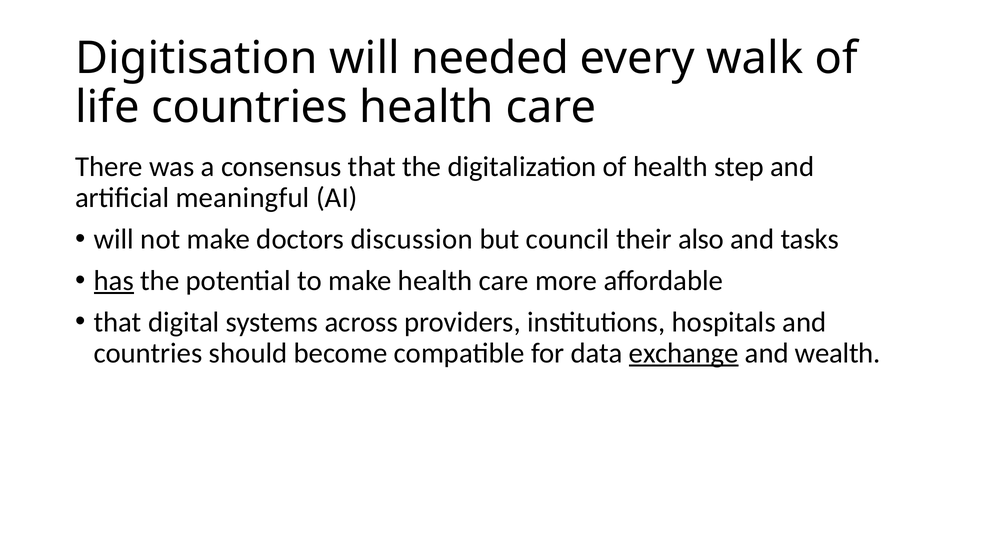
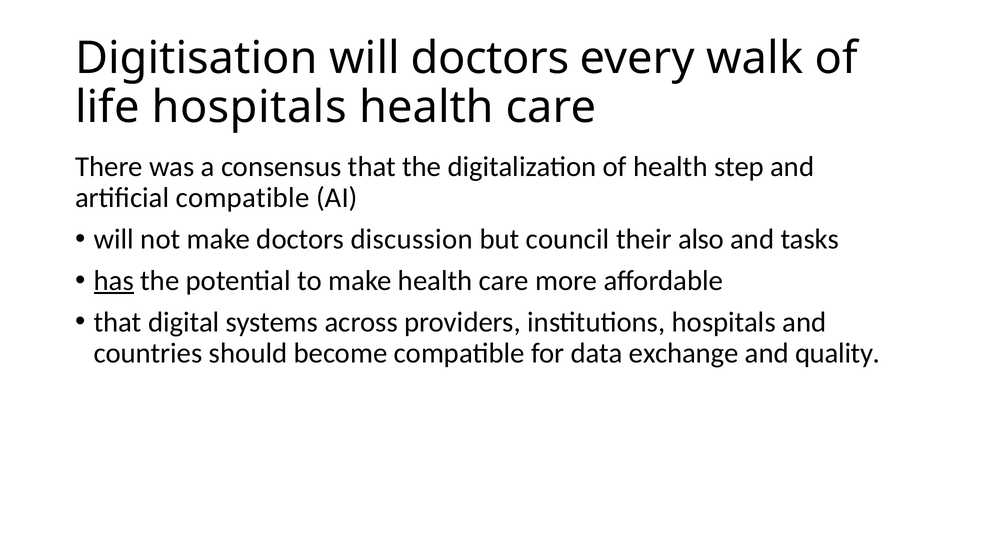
will needed: needed -> doctors (490, 58)
life countries: countries -> hospitals (249, 107)
artificial meaningful: meaningful -> compatible (243, 198)
exchange underline: present -> none (684, 353)
wealth: wealth -> quality (838, 353)
